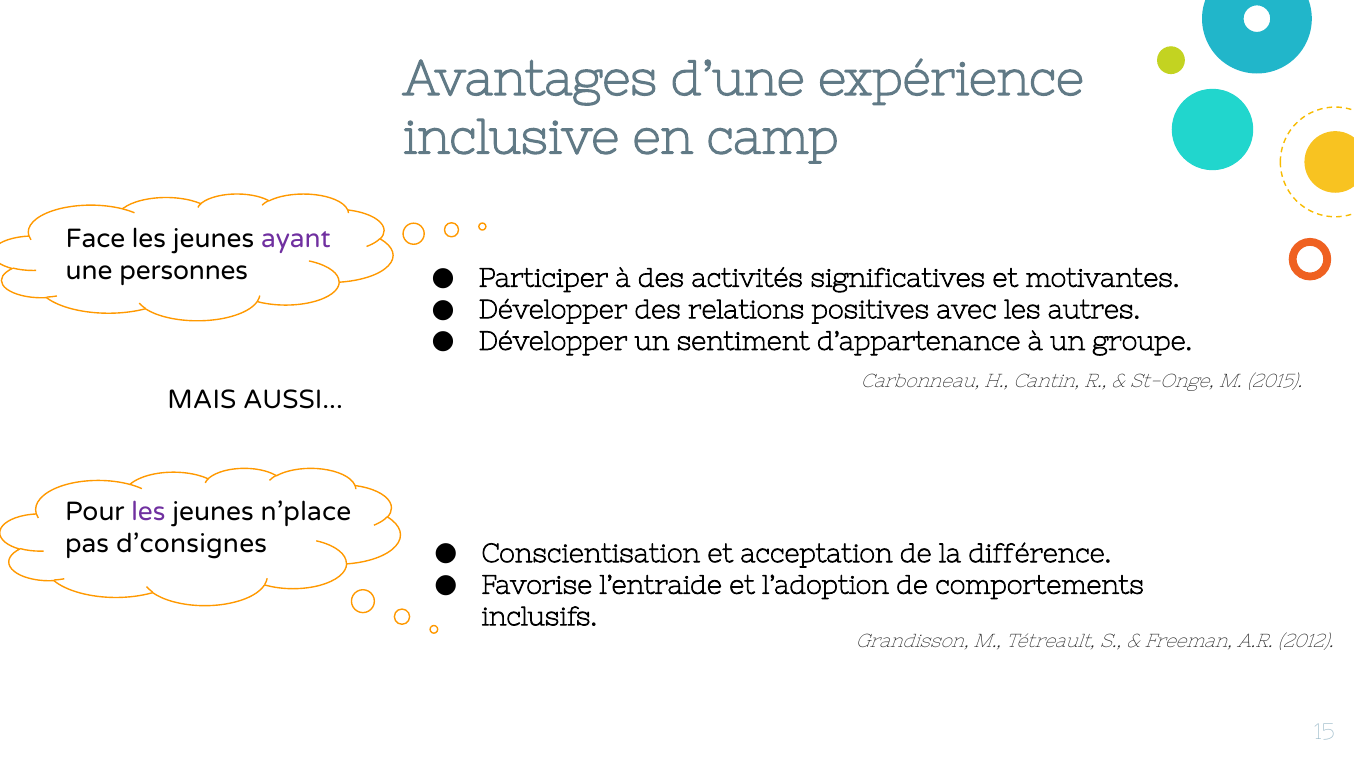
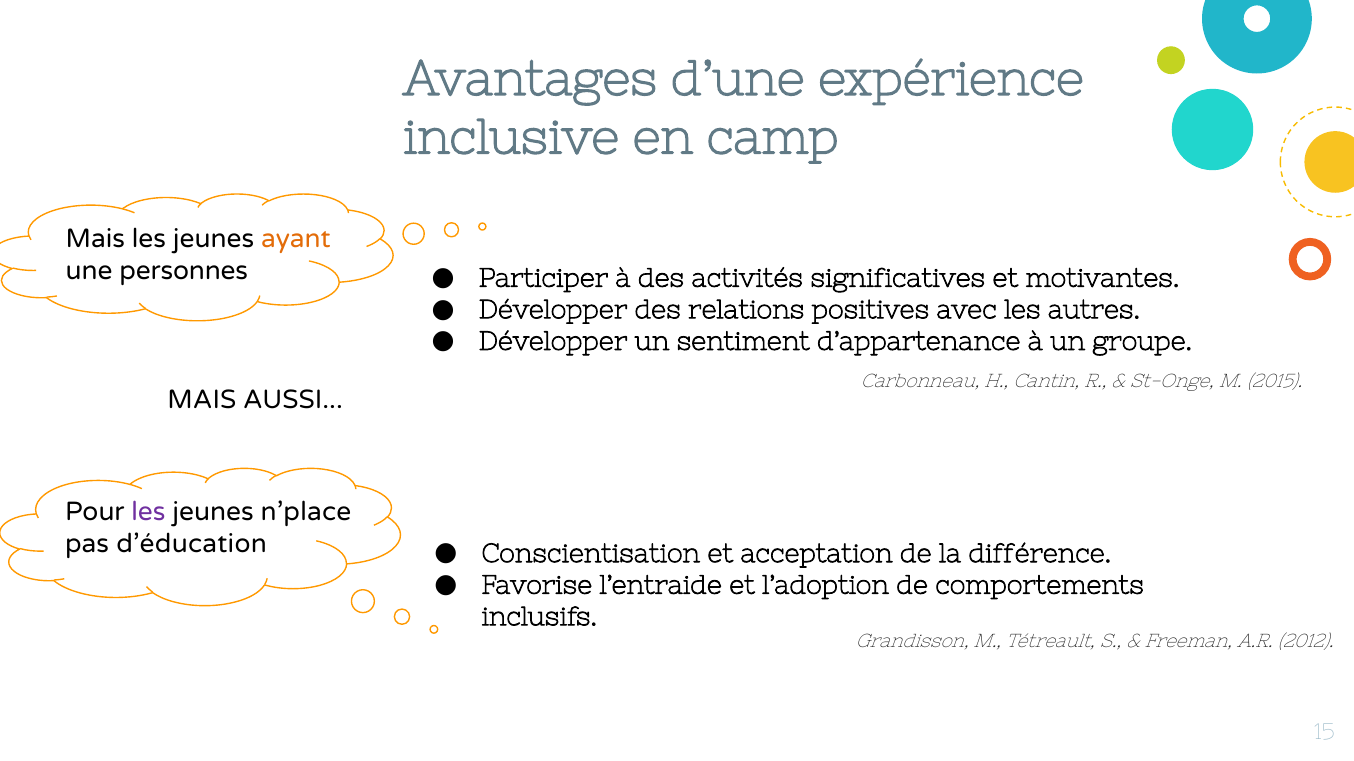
Face: Face -> Mais (95, 239)
ayant colour: purple -> orange (296, 239)
d’consignes: d’consignes -> d’éducation (192, 544)
